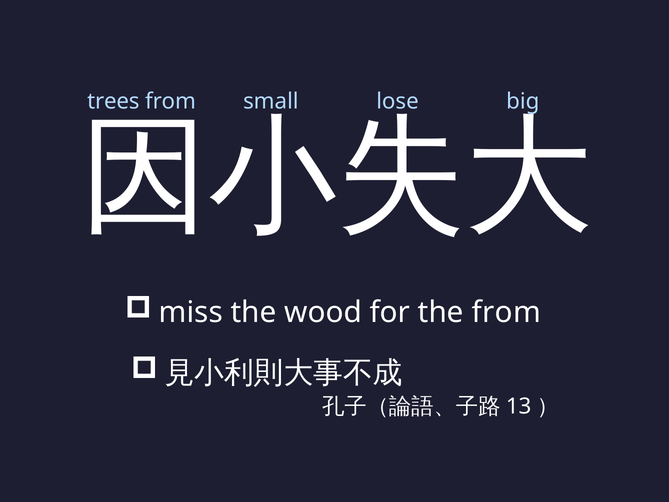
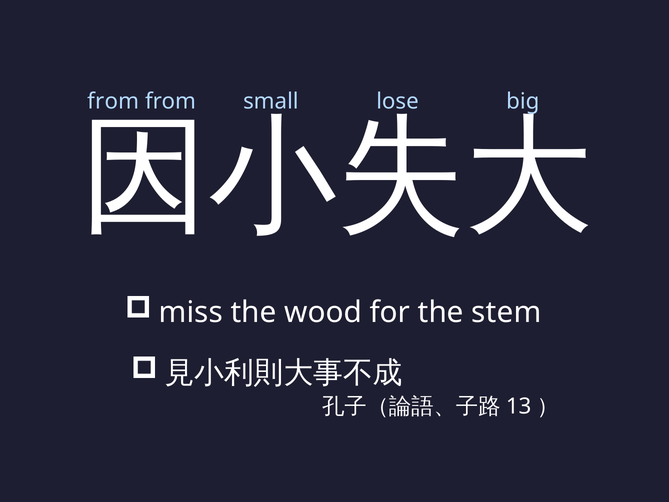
trees: trees -> from (113, 102)
the from: from -> stem (506, 312)
